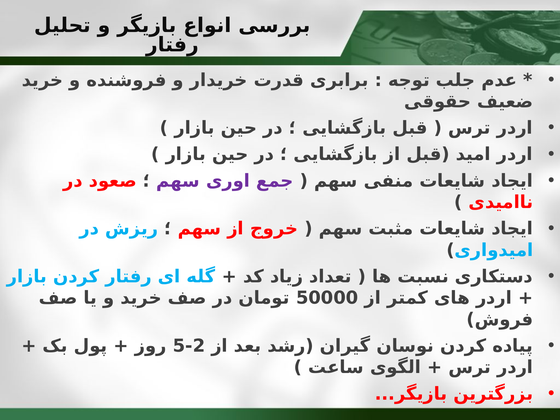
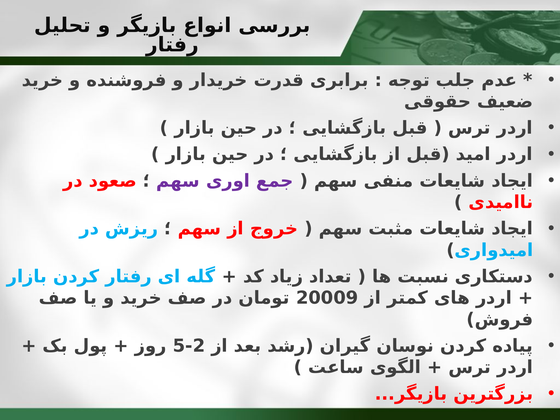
50000: 50000 -> 20009 (327, 298)
